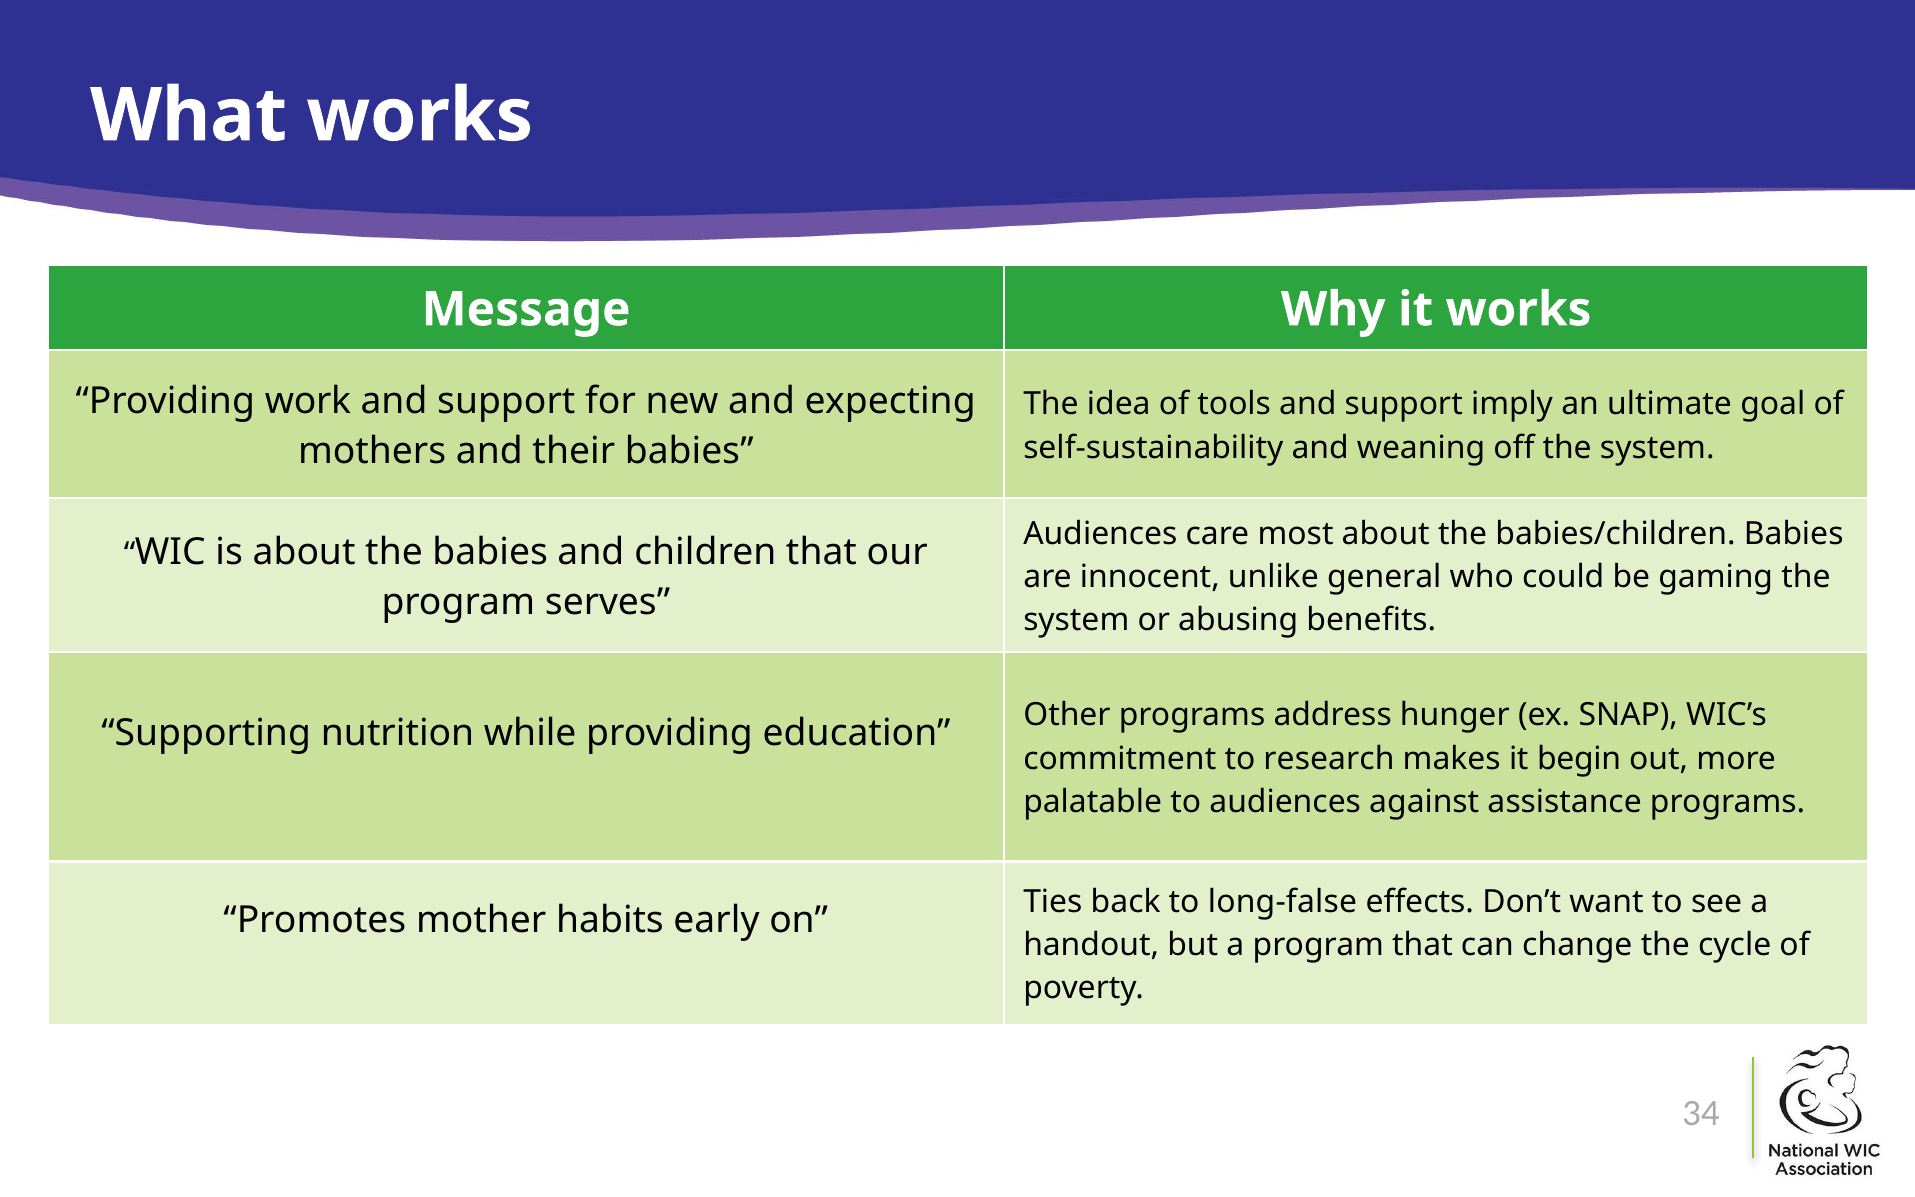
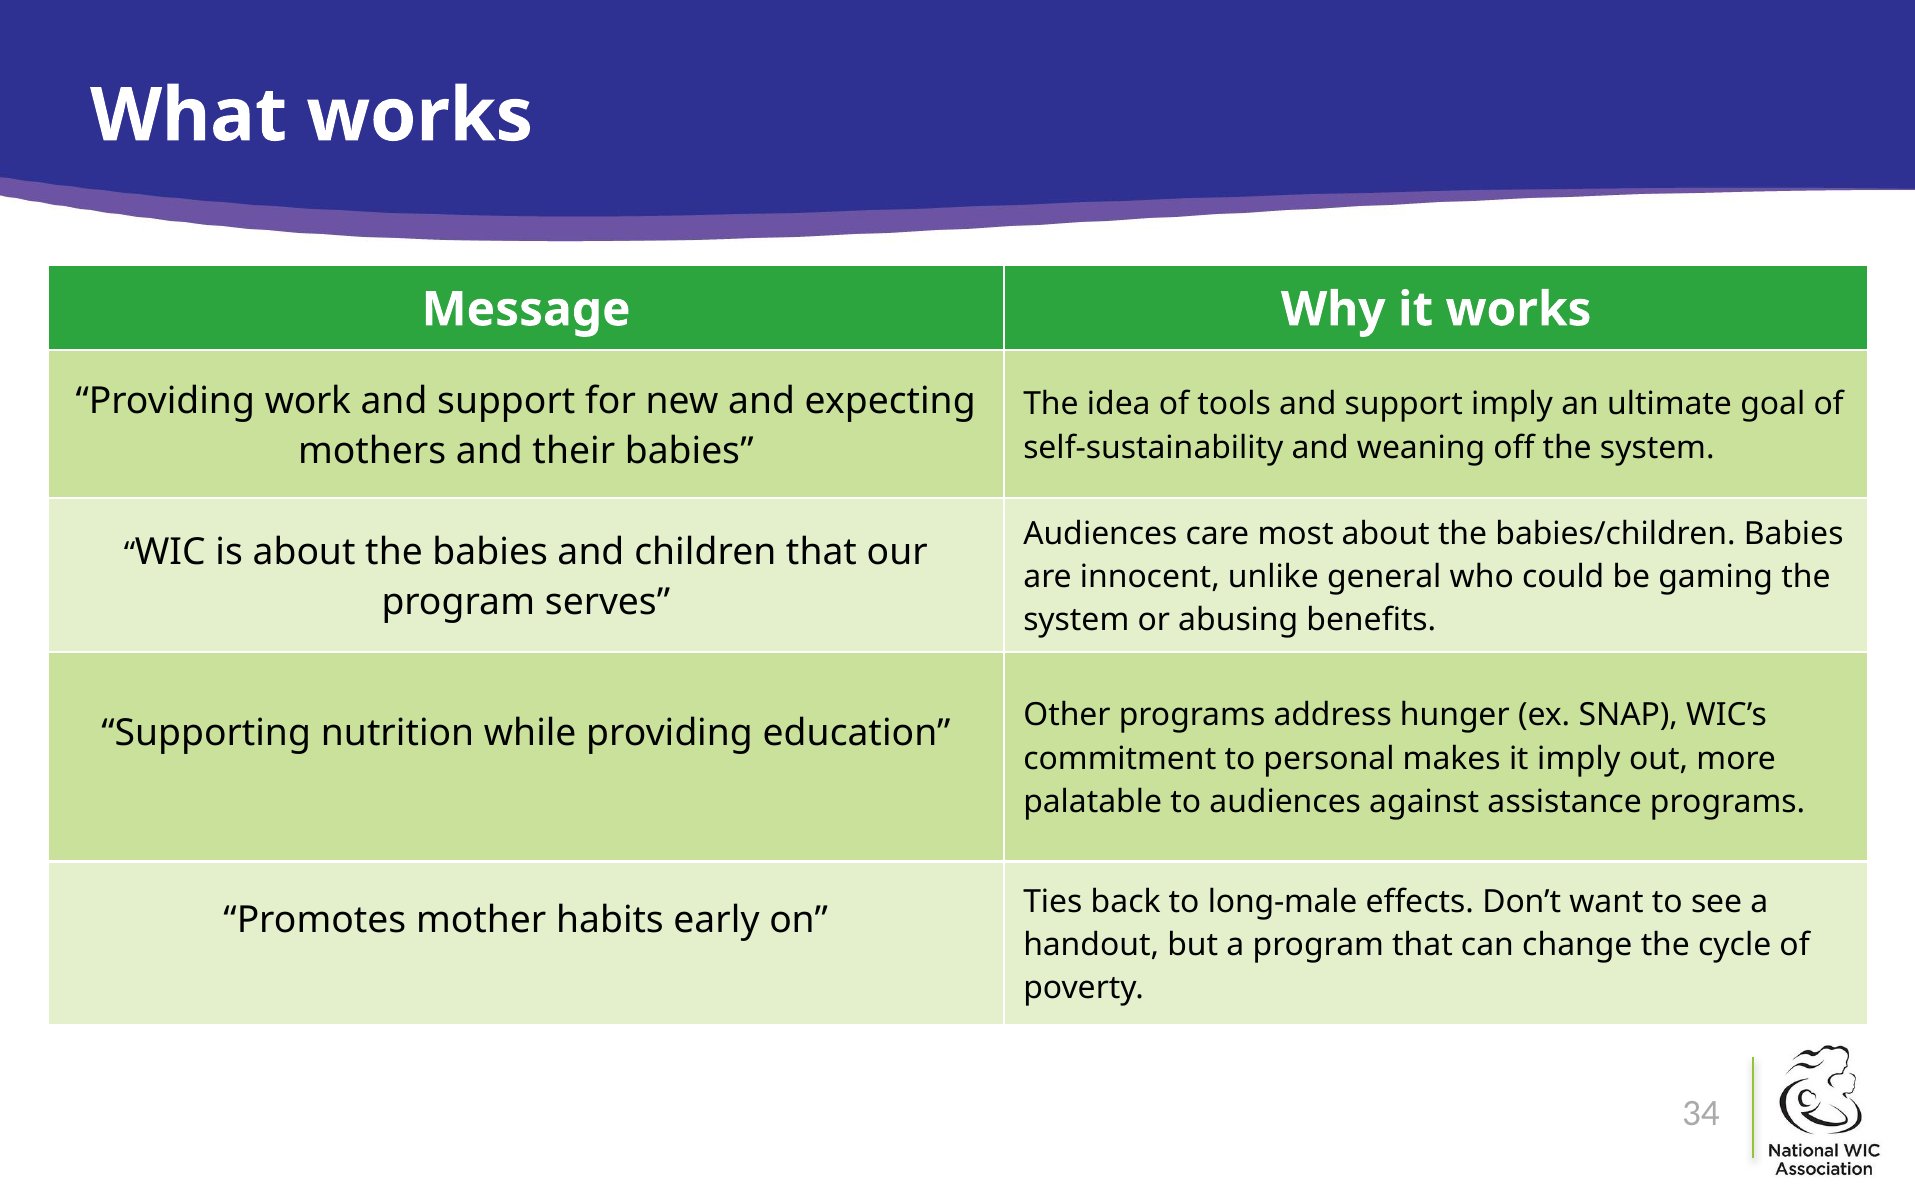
research: research -> personal (1329, 759)
it begin: begin -> imply (1579, 759)
long-false: long-false -> long-male (1283, 901)
